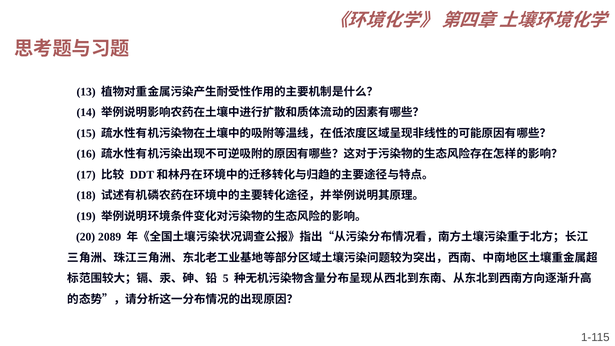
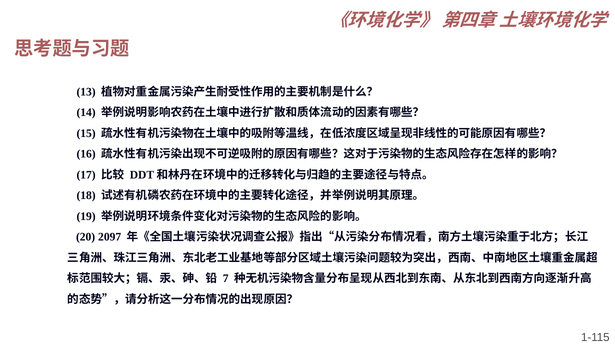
2089: 2089 -> 2097 (110, 237)
5: 5 -> 7 (226, 279)
